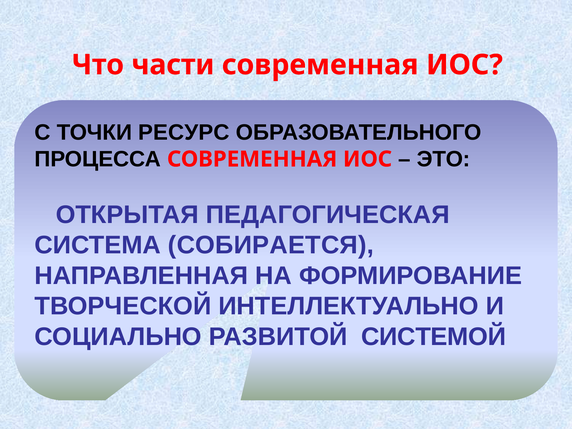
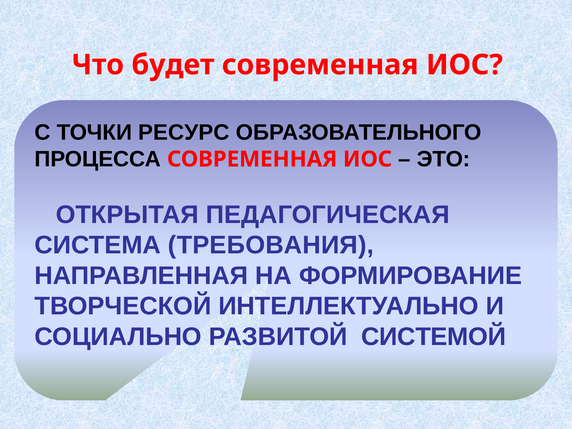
части: части -> будет (173, 65)
СОБИРАЕТСЯ: СОБИРАЕТСЯ -> ТРЕБОВАНИЯ (271, 245)
